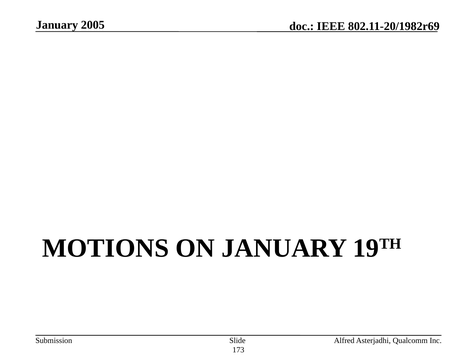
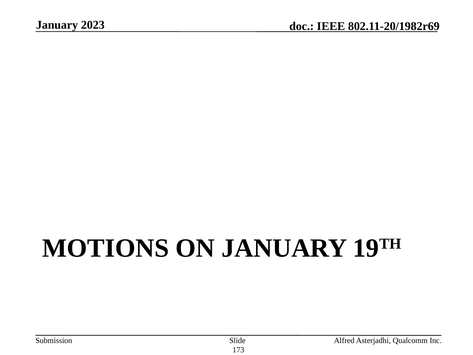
2005: 2005 -> 2023 (93, 25)
